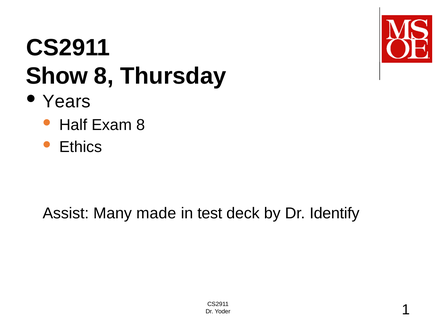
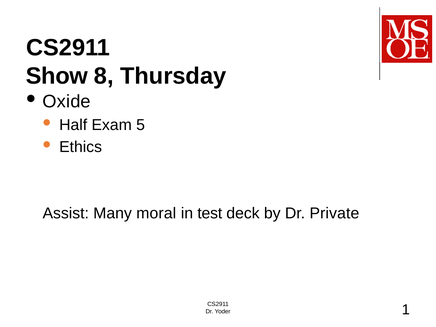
Years: Years -> Oxide (67, 102)
Exam 8: 8 -> 5 (141, 125)
made: made -> moral (156, 213)
Identify: Identify -> Private (334, 213)
